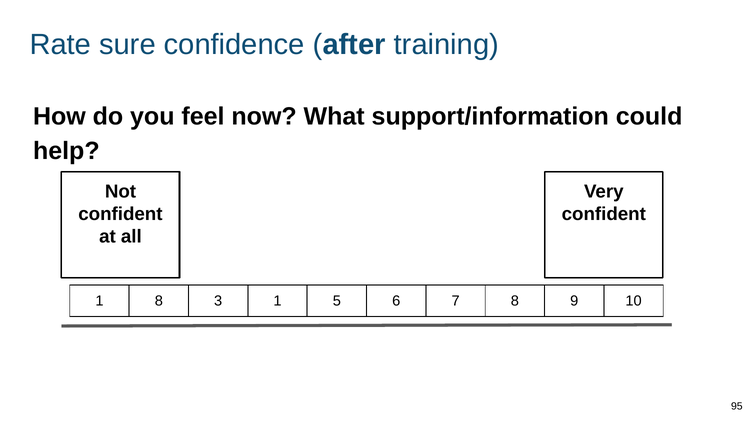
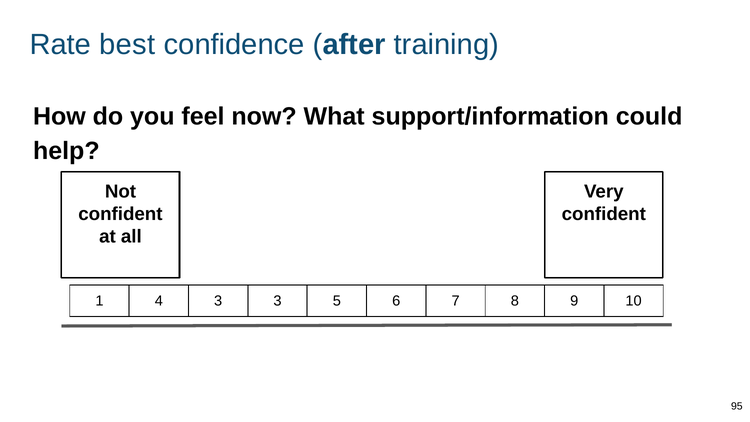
sure: sure -> best (127, 45)
1 8: 8 -> 4 (159, 301)
3 1: 1 -> 3 (278, 301)
